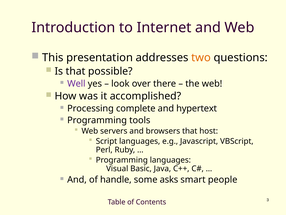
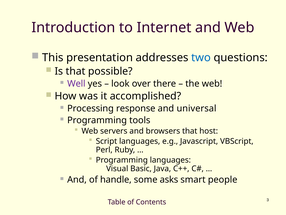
two colour: orange -> blue (201, 57)
complete: complete -> response (136, 108)
hypertext: hypertext -> universal (197, 108)
